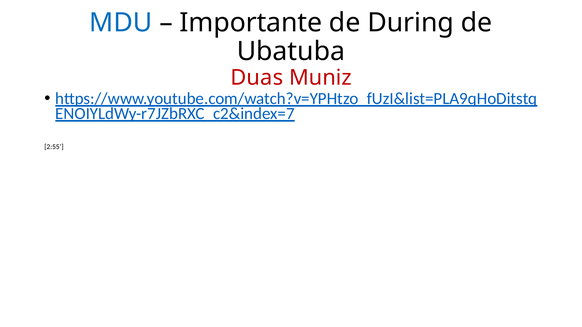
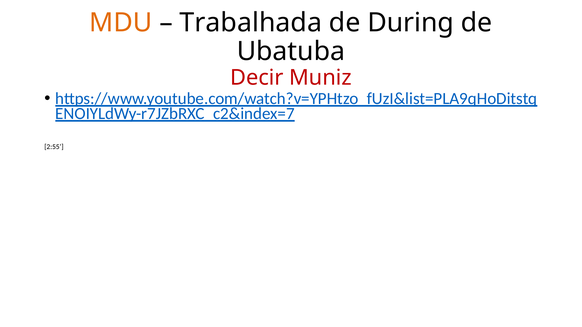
MDU colour: blue -> orange (121, 23)
Importante: Importante -> Trabalhada (251, 23)
Duas: Duas -> Decir (257, 78)
